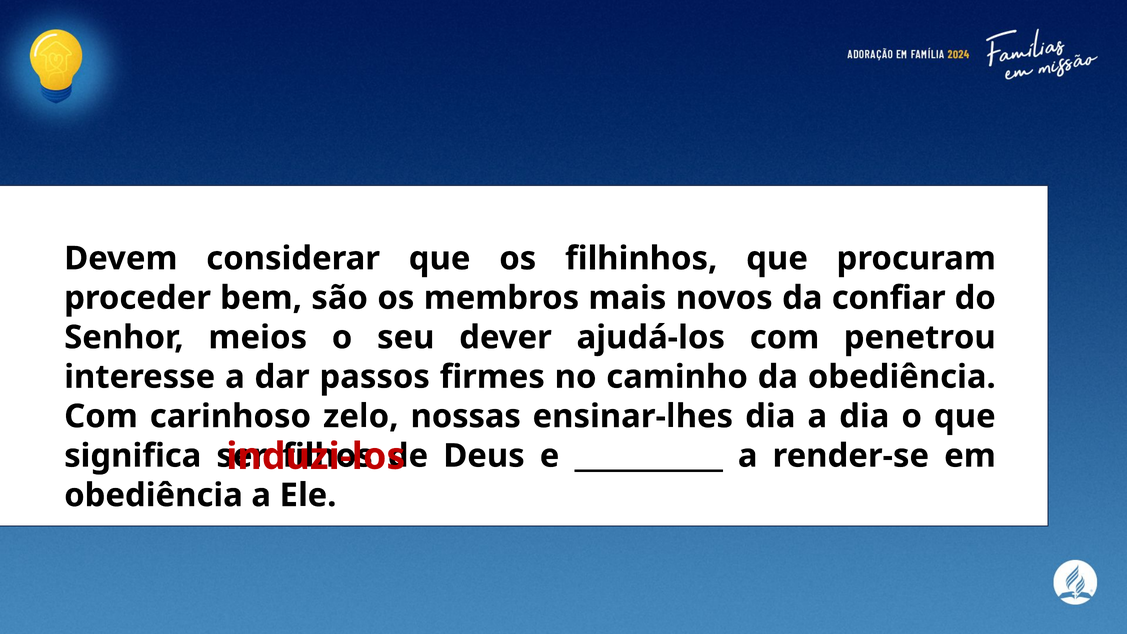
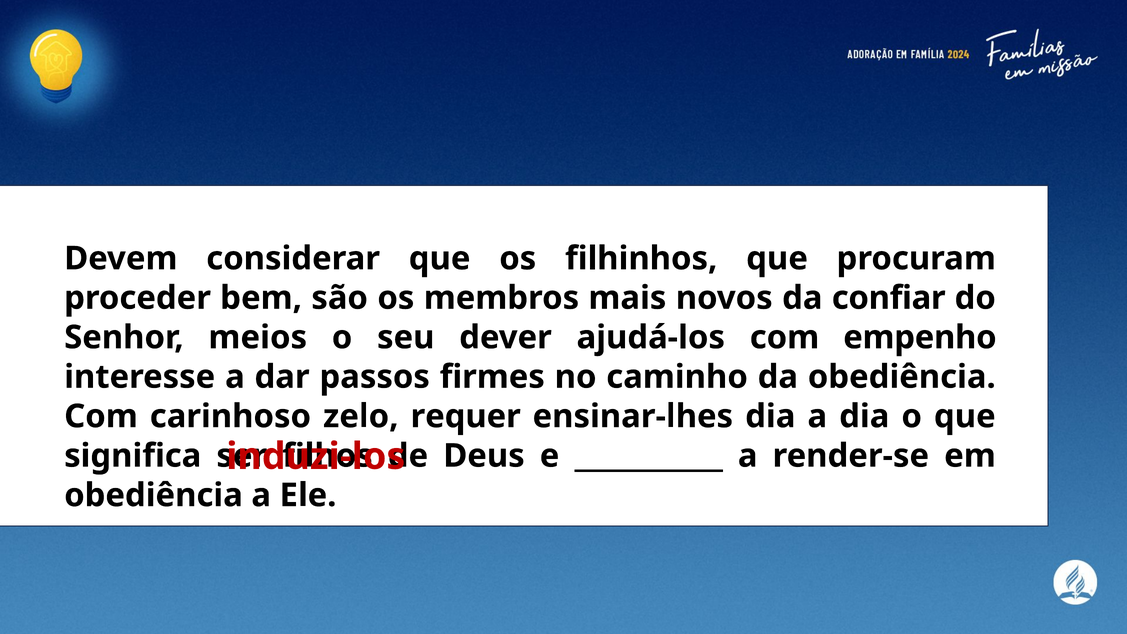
penetrou: penetrou -> empenho (920, 337)
nossas: nossas -> requer (466, 416)
